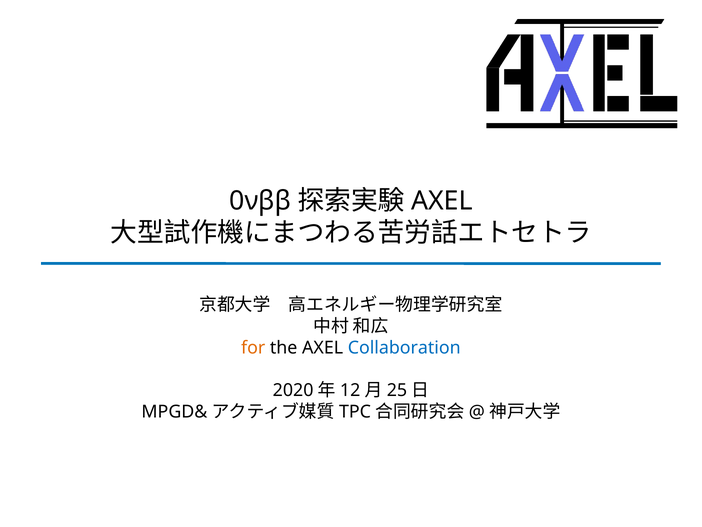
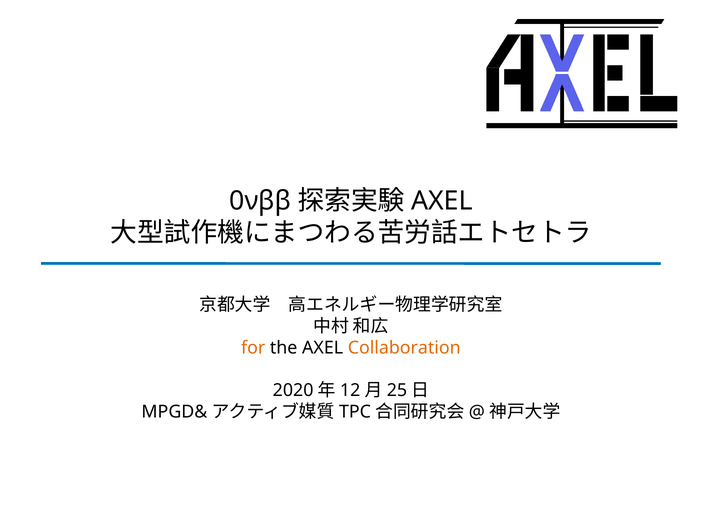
Collaboration colour: blue -> orange (404, 347)
